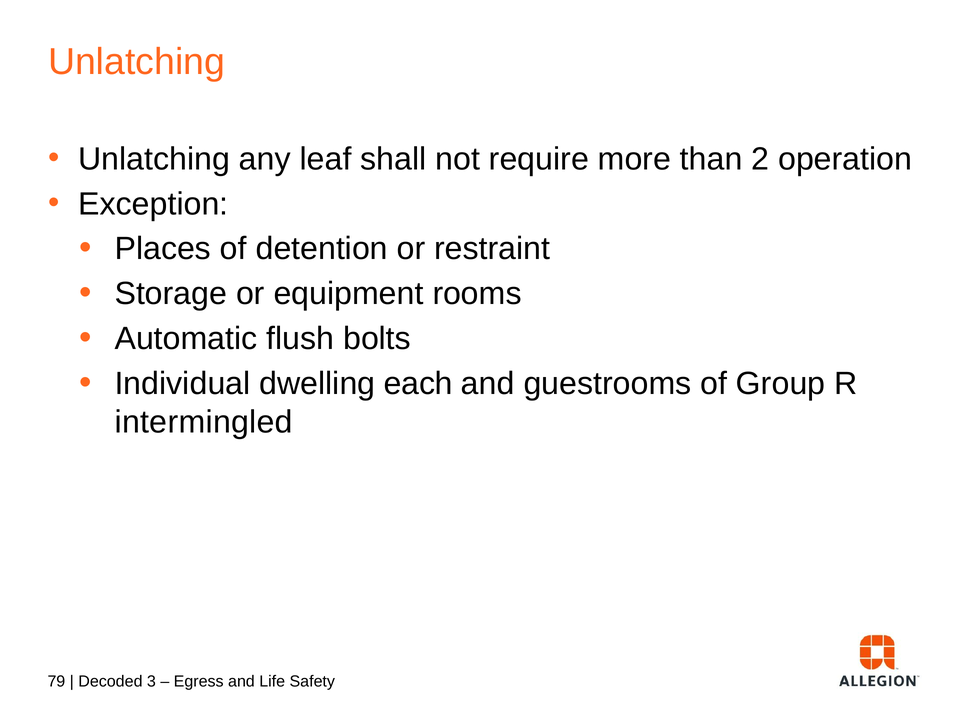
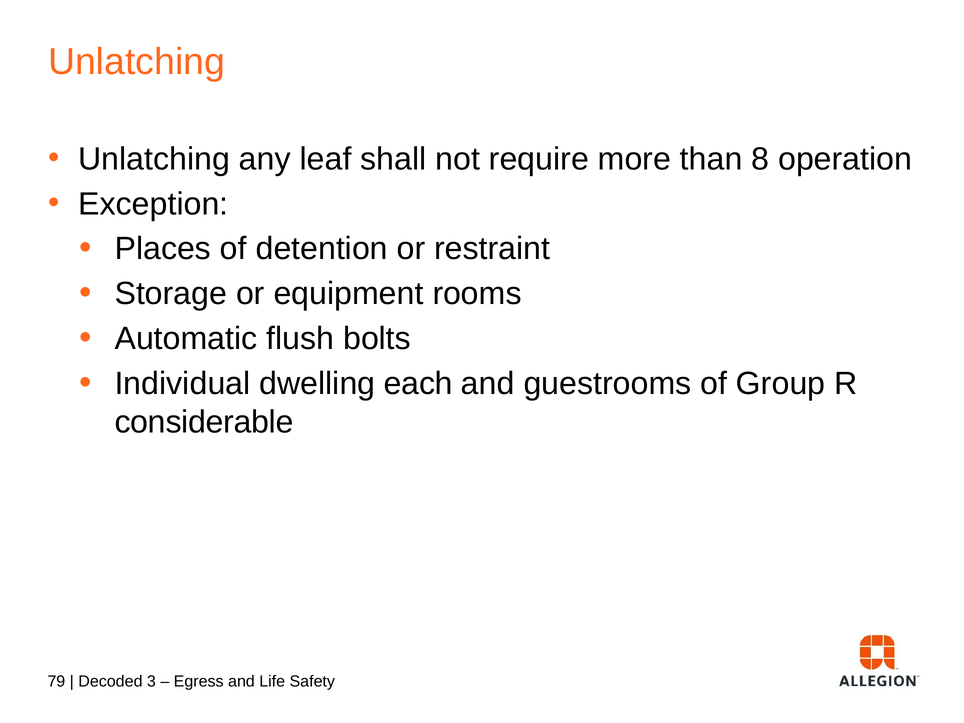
2: 2 -> 8 (760, 159)
intermingled: intermingled -> considerable (204, 422)
